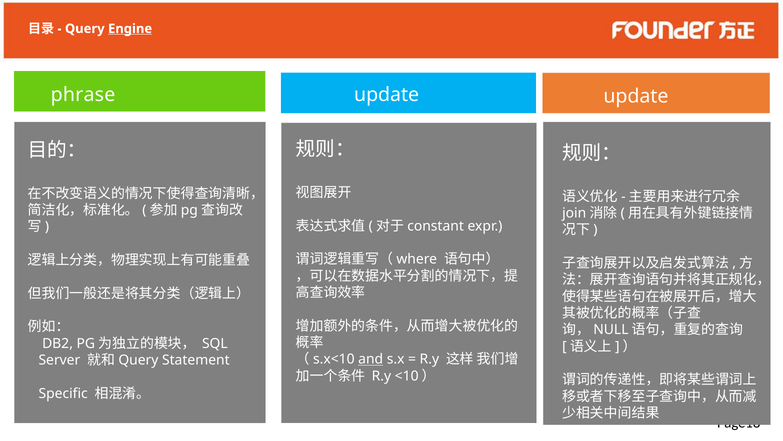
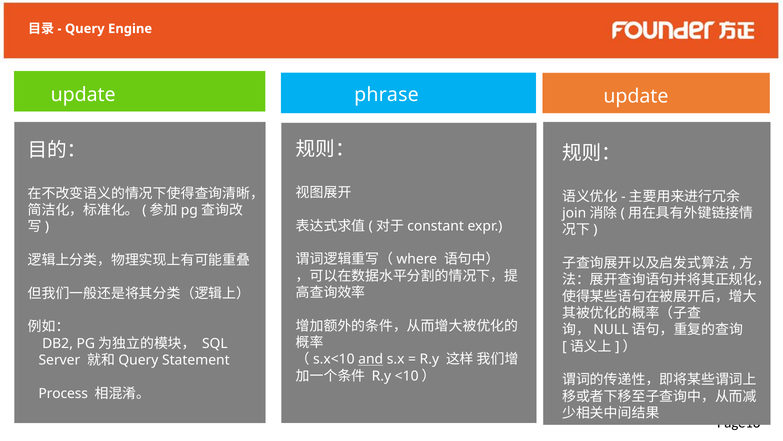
Engine underline: present -> none (130, 29)
phrase: phrase -> update (83, 95)
update: update -> phrase (386, 95)
Specific: Specific -> Process (63, 393)
